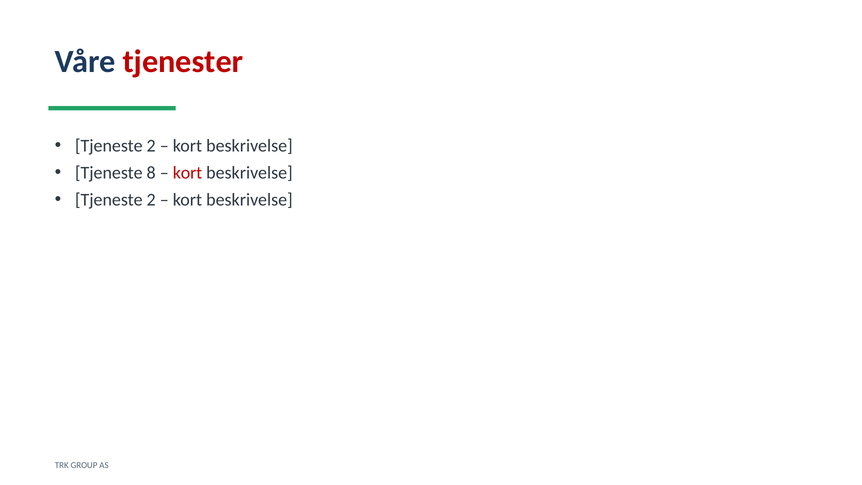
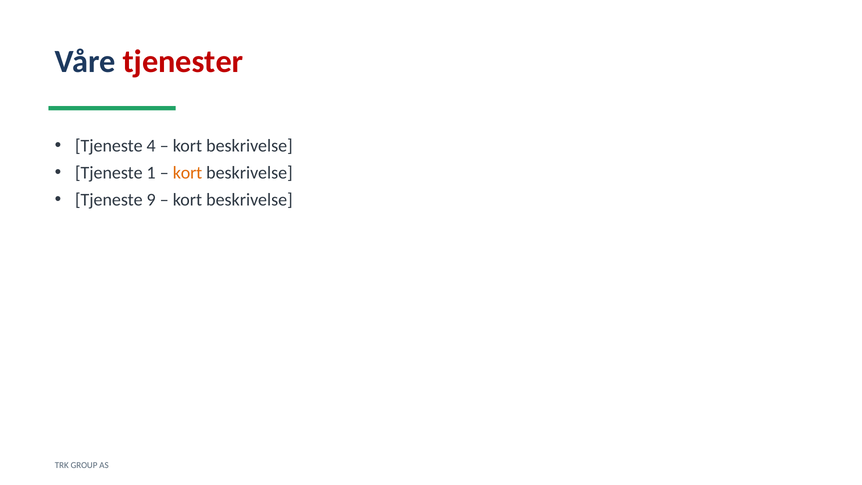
2: 2 -> 4 (151, 146)
8: 8 -> 1 (151, 173)
kort colour: red -> orange (188, 173)
2: 2 -> 9 (151, 200)
